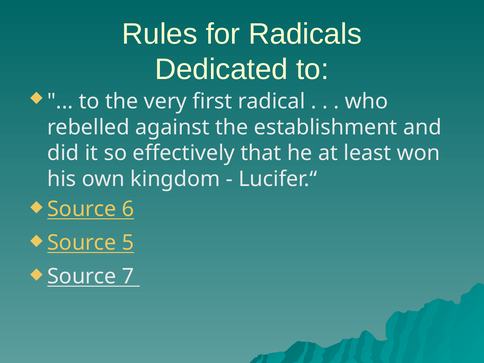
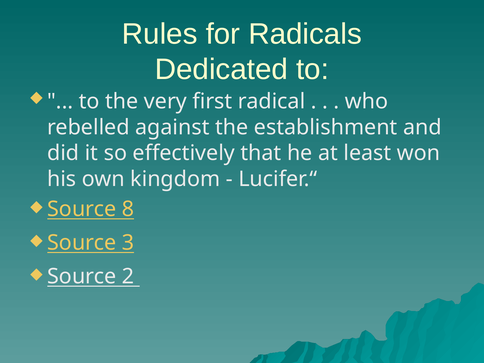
6: 6 -> 8 (128, 209)
5: 5 -> 3 (128, 243)
7: 7 -> 2 (128, 276)
